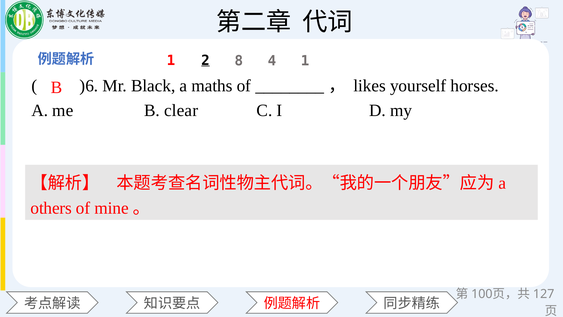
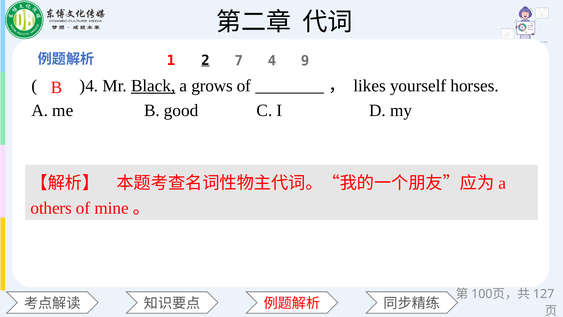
8: 8 -> 7 (239, 61)
4 1: 1 -> 9 (305, 61)
)6: )6 -> )4 (89, 86)
Black underline: none -> present (153, 86)
maths: maths -> grows (212, 86)
clear: clear -> good (181, 111)
